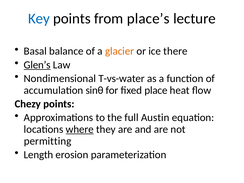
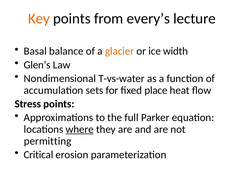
Key colour: blue -> orange (39, 19)
place’s: place’s -> every’s (148, 19)
there: there -> width (176, 51)
Glen’s underline: present -> none (37, 65)
sinθ: sinθ -> sets (95, 90)
Chezy: Chezy -> Stress (28, 104)
Austin: Austin -> Parker (155, 118)
Length: Length -> Critical (38, 155)
